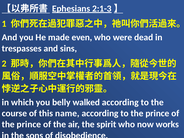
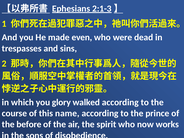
belly: belly -> glory (61, 102)
prince: prince -> before (29, 124)
